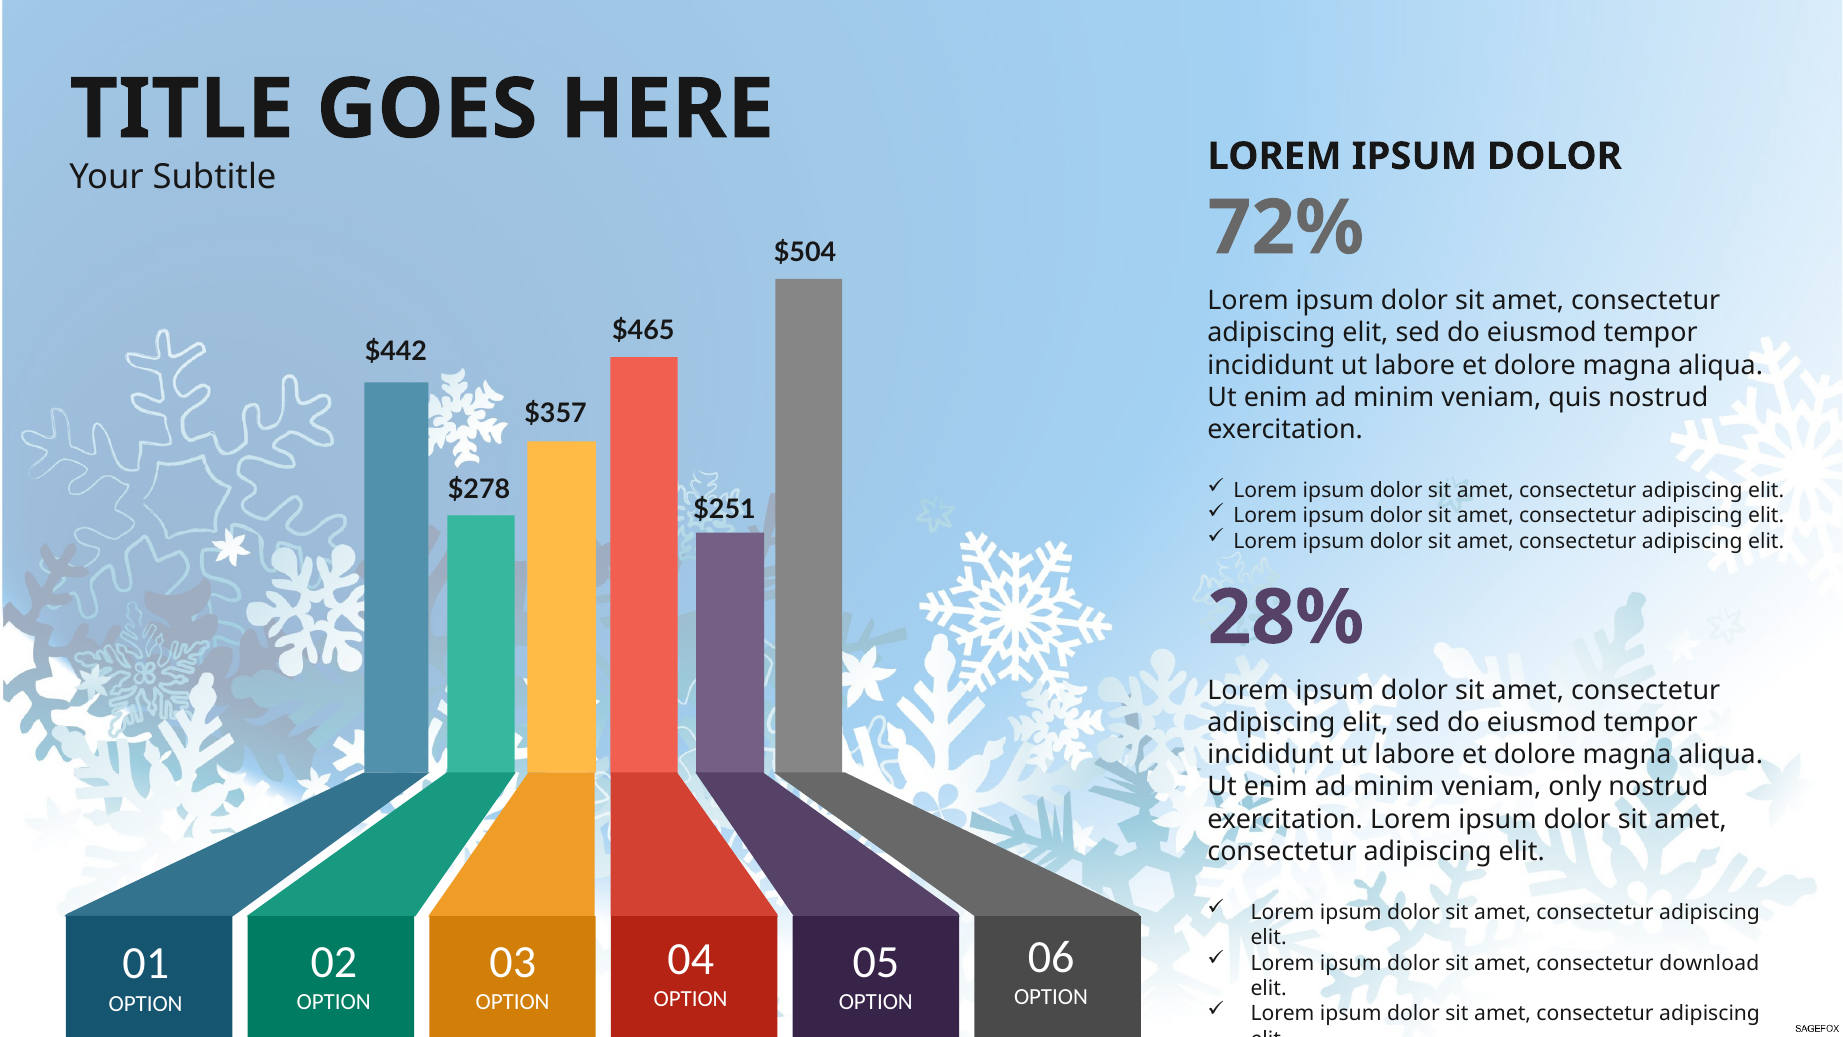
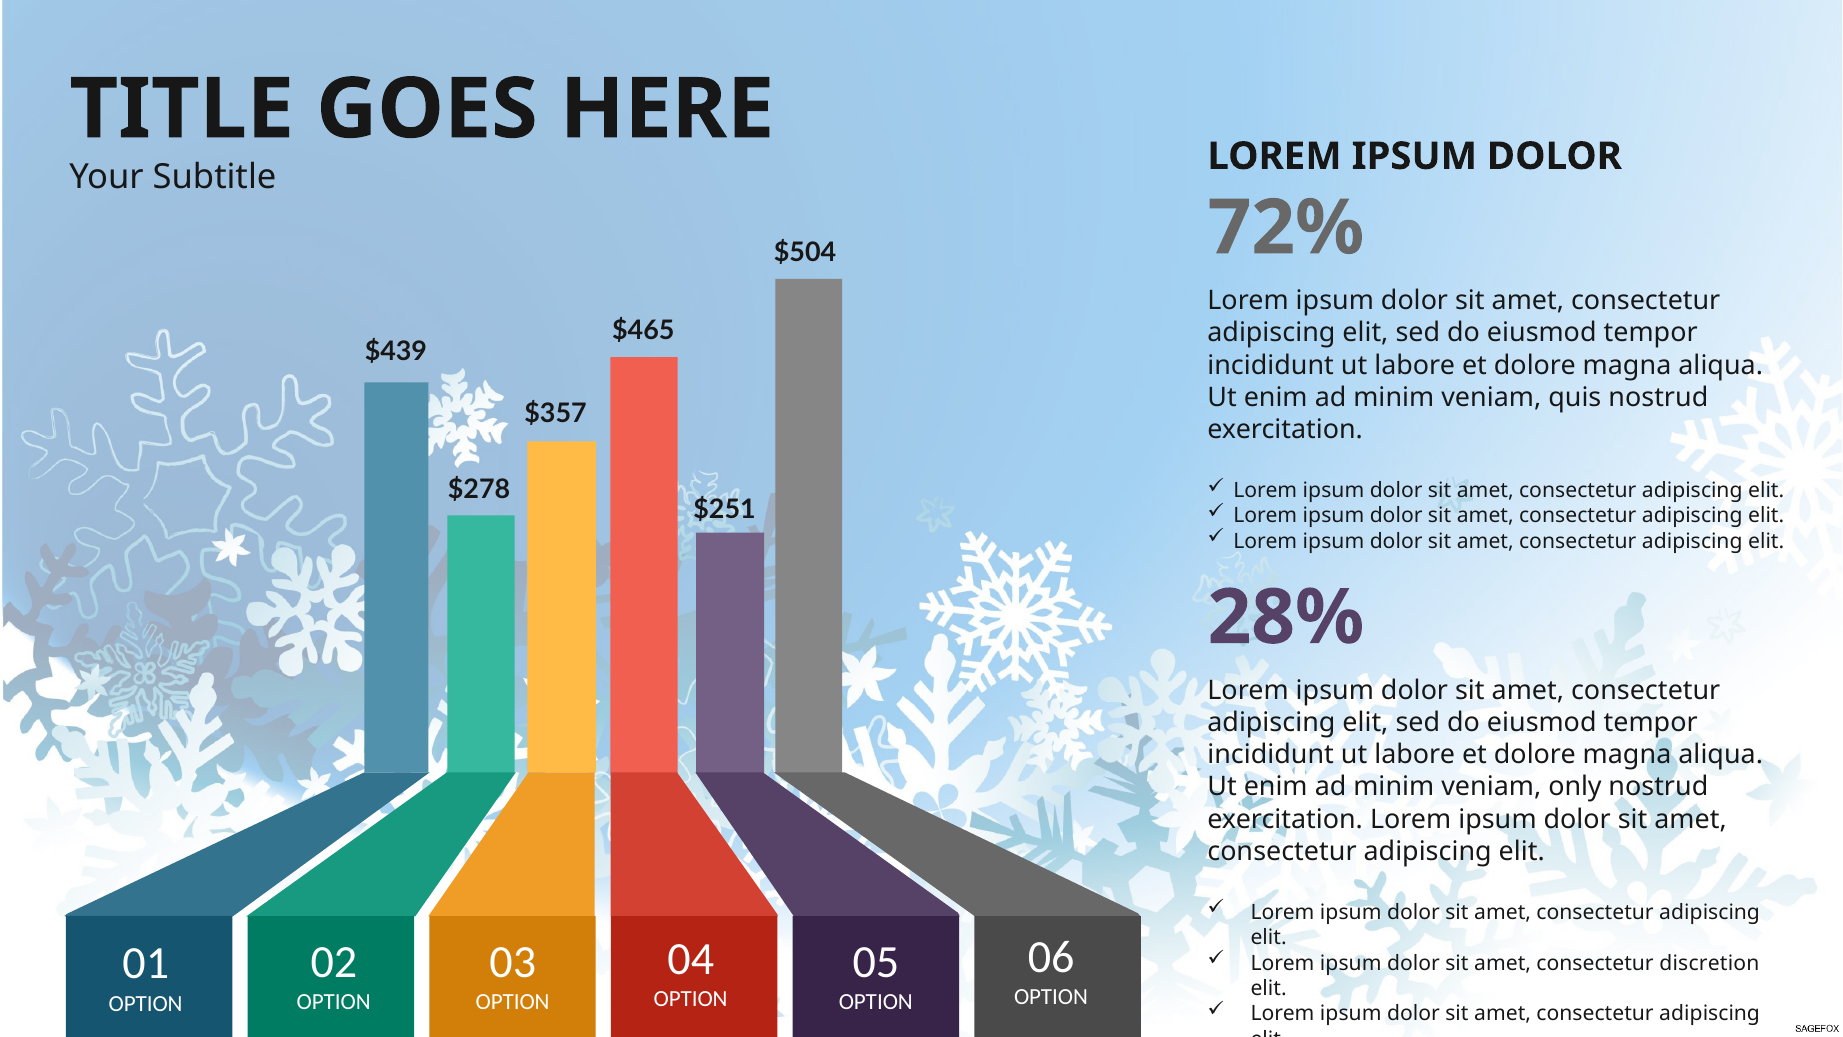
$442: $442 -> $439 (396, 352)
download: download -> discretion (1709, 963)
